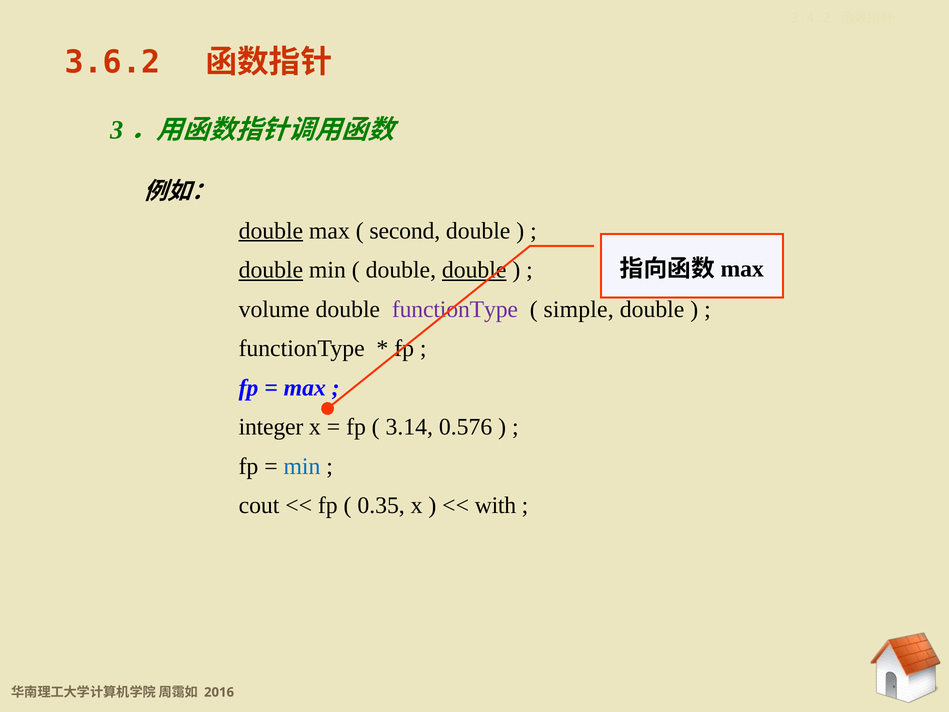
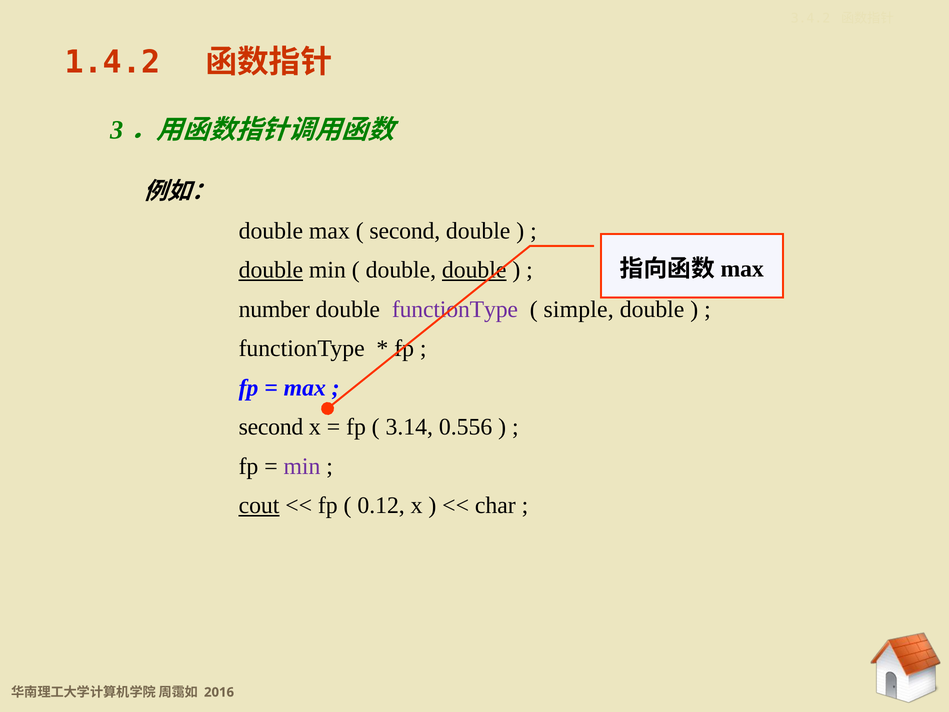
3.6.2: 3.6.2 -> 1.4.2 (113, 62)
double underline: present -> none (271, 231)
volume: volume -> number (274, 309)
integer: integer -> second (271, 427)
0.576: 0.576 -> 0.556 (466, 427)
min colour: blue -> purple (302, 466)
cout underline: none -> present (259, 505)
0.35: 0.35 -> 0.12 (381, 505)
with: with -> char (495, 505)
